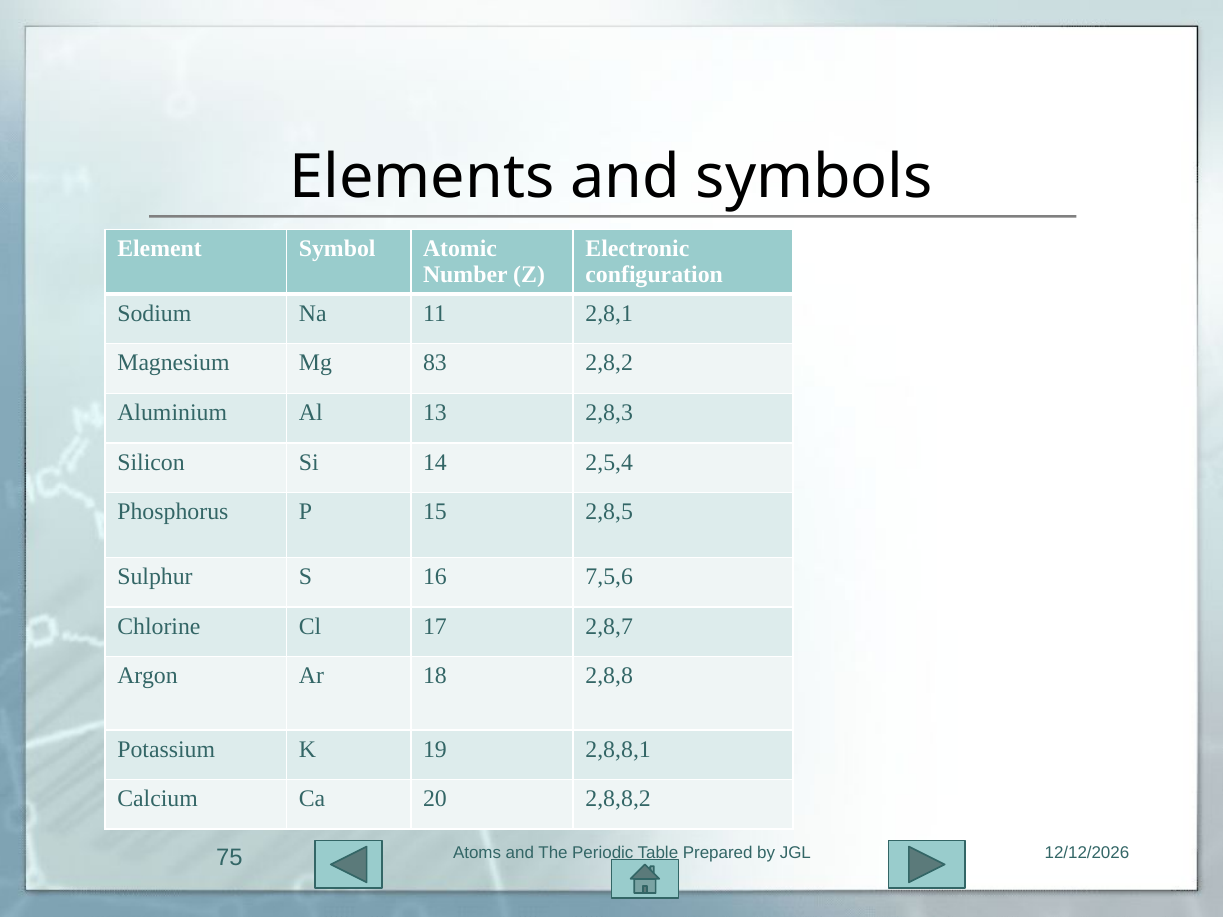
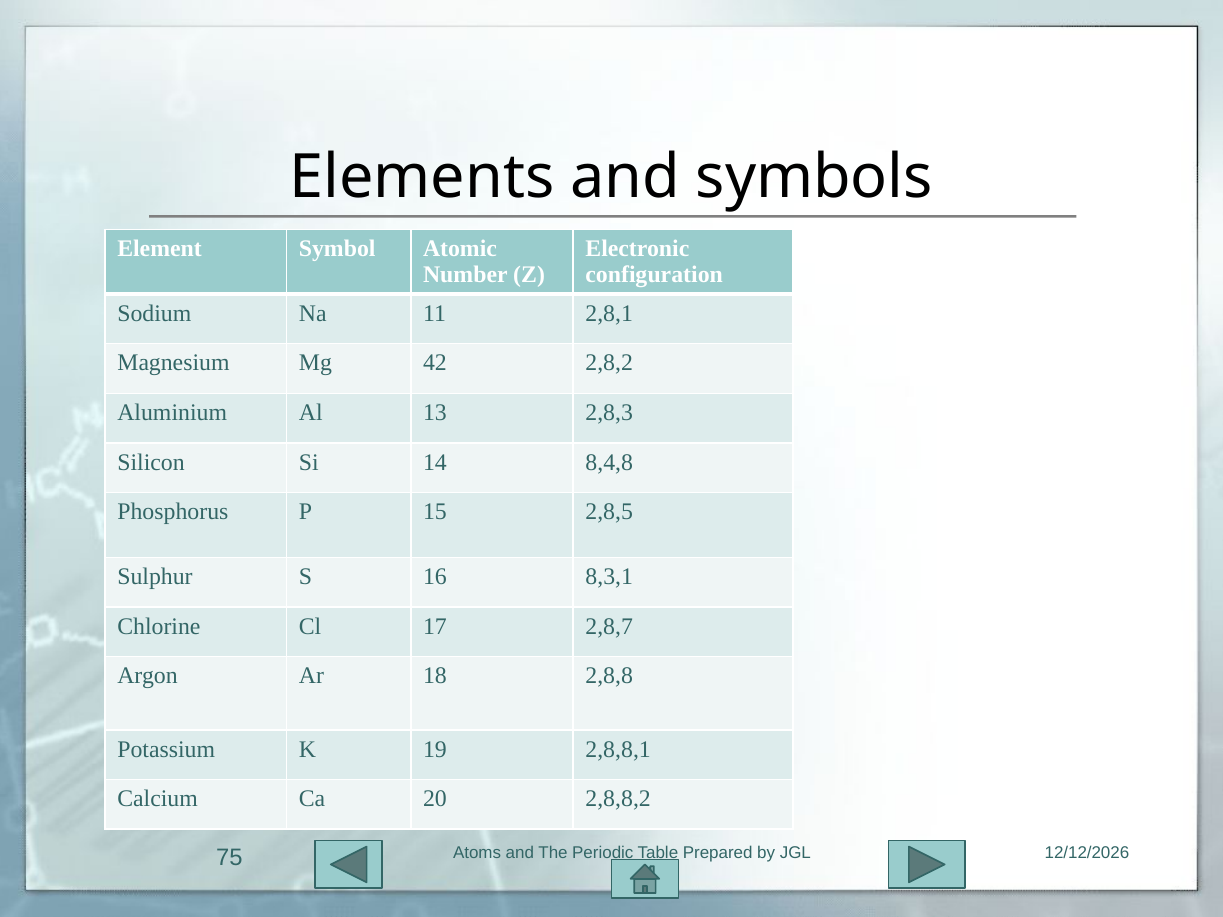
83: 83 -> 42 (435, 363)
2,5,4: 2,5,4 -> 8,4,8 (609, 462)
7,5,6: 7,5,6 -> 8,3,1 (609, 577)
